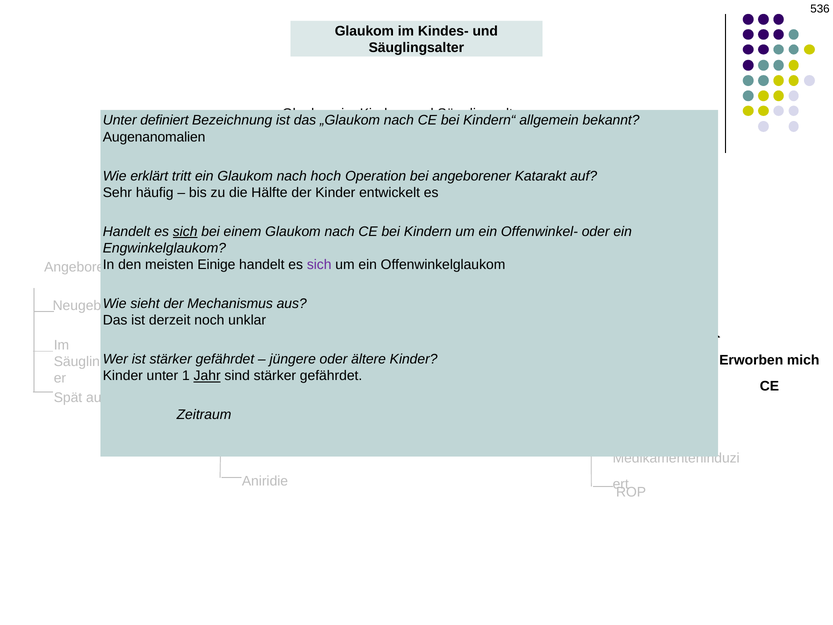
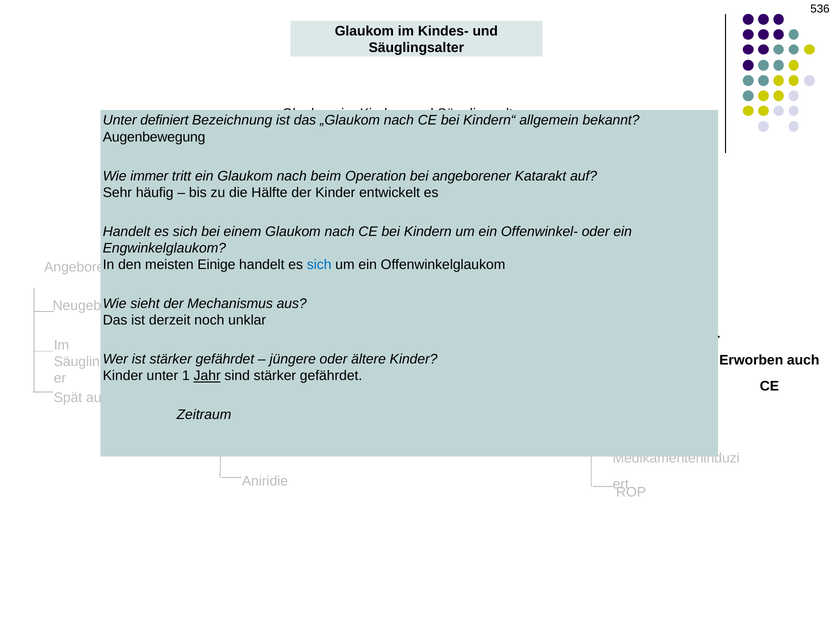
Augenanomalien: Augenanomalien -> Augenbewegung (154, 137)
erklärt: erklärt -> immer (149, 176)
hoch: hoch -> beim (326, 176)
sich underline: present -> none (185, 231)
sich colour: purple -> blue (319, 265)
mich: mich -> auch (803, 360)
